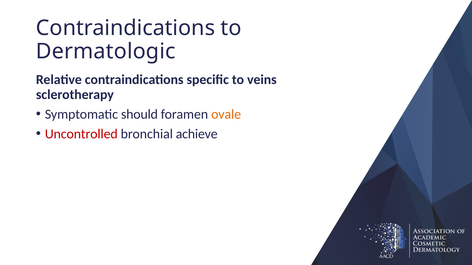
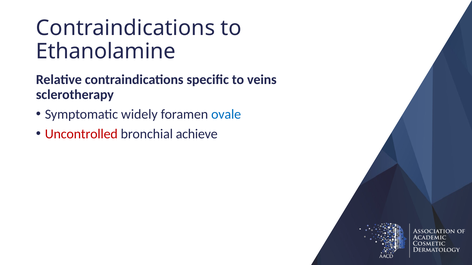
Dermatologic: Dermatologic -> Ethanolamine (106, 51)
should: should -> widely (139, 114)
ovale colour: orange -> blue (226, 114)
